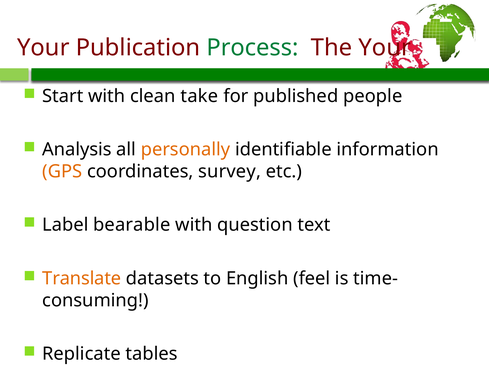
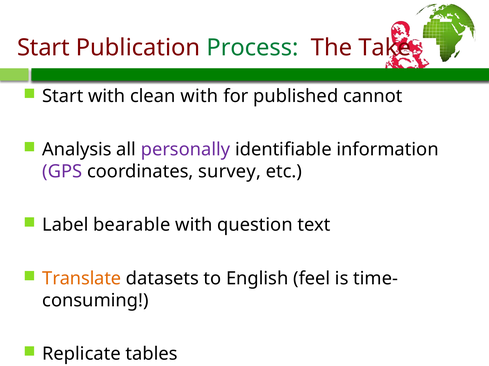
Your: Your -> Start (43, 48)
The Your: Your -> Take (385, 48)
clean take: take -> with (199, 96)
people: people -> cannot (373, 96)
personally colour: orange -> purple (186, 150)
GPS colour: orange -> purple (62, 172)
